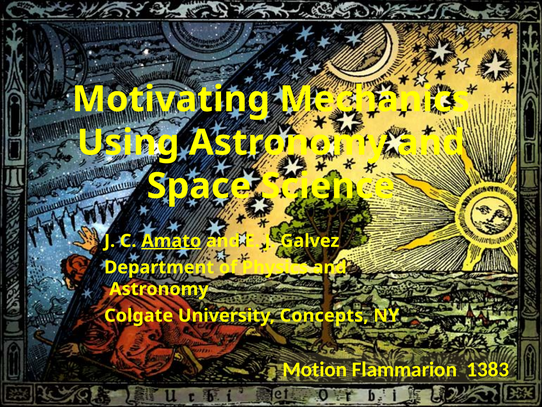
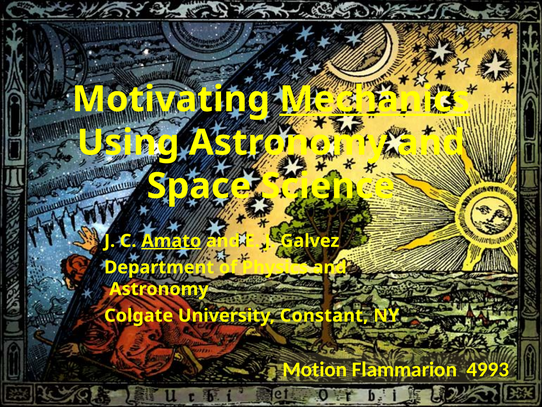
Mechanics underline: none -> present (375, 99)
Concepts: Concepts -> Constant (324, 315)
1383: 1383 -> 4993 (488, 369)
